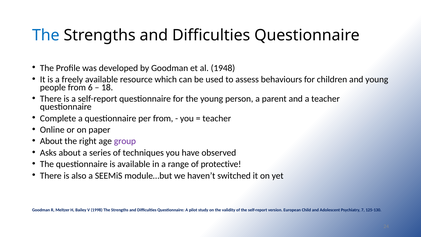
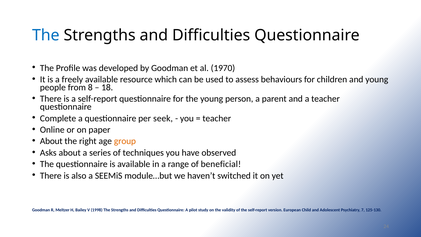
1948: 1948 -> 1970 (223, 68)
6: 6 -> 8 (90, 87)
per from: from -> seek (163, 118)
group colour: purple -> orange (125, 141)
protective: protective -> beneficial (221, 164)
